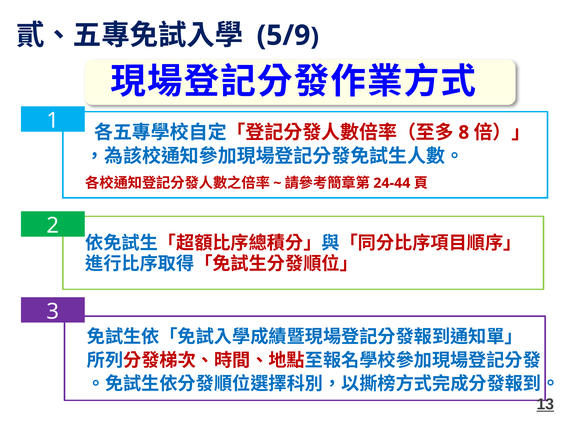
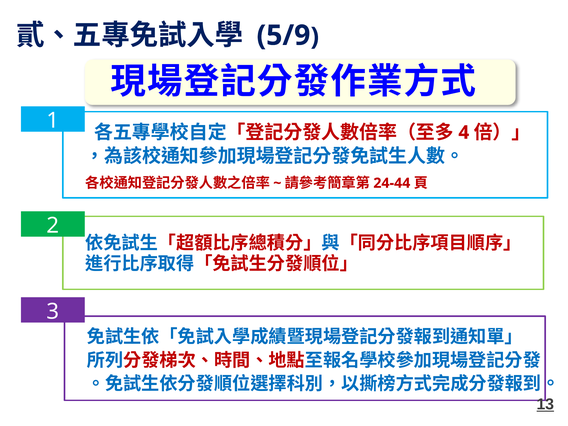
8: 8 -> 4 (464, 133)
